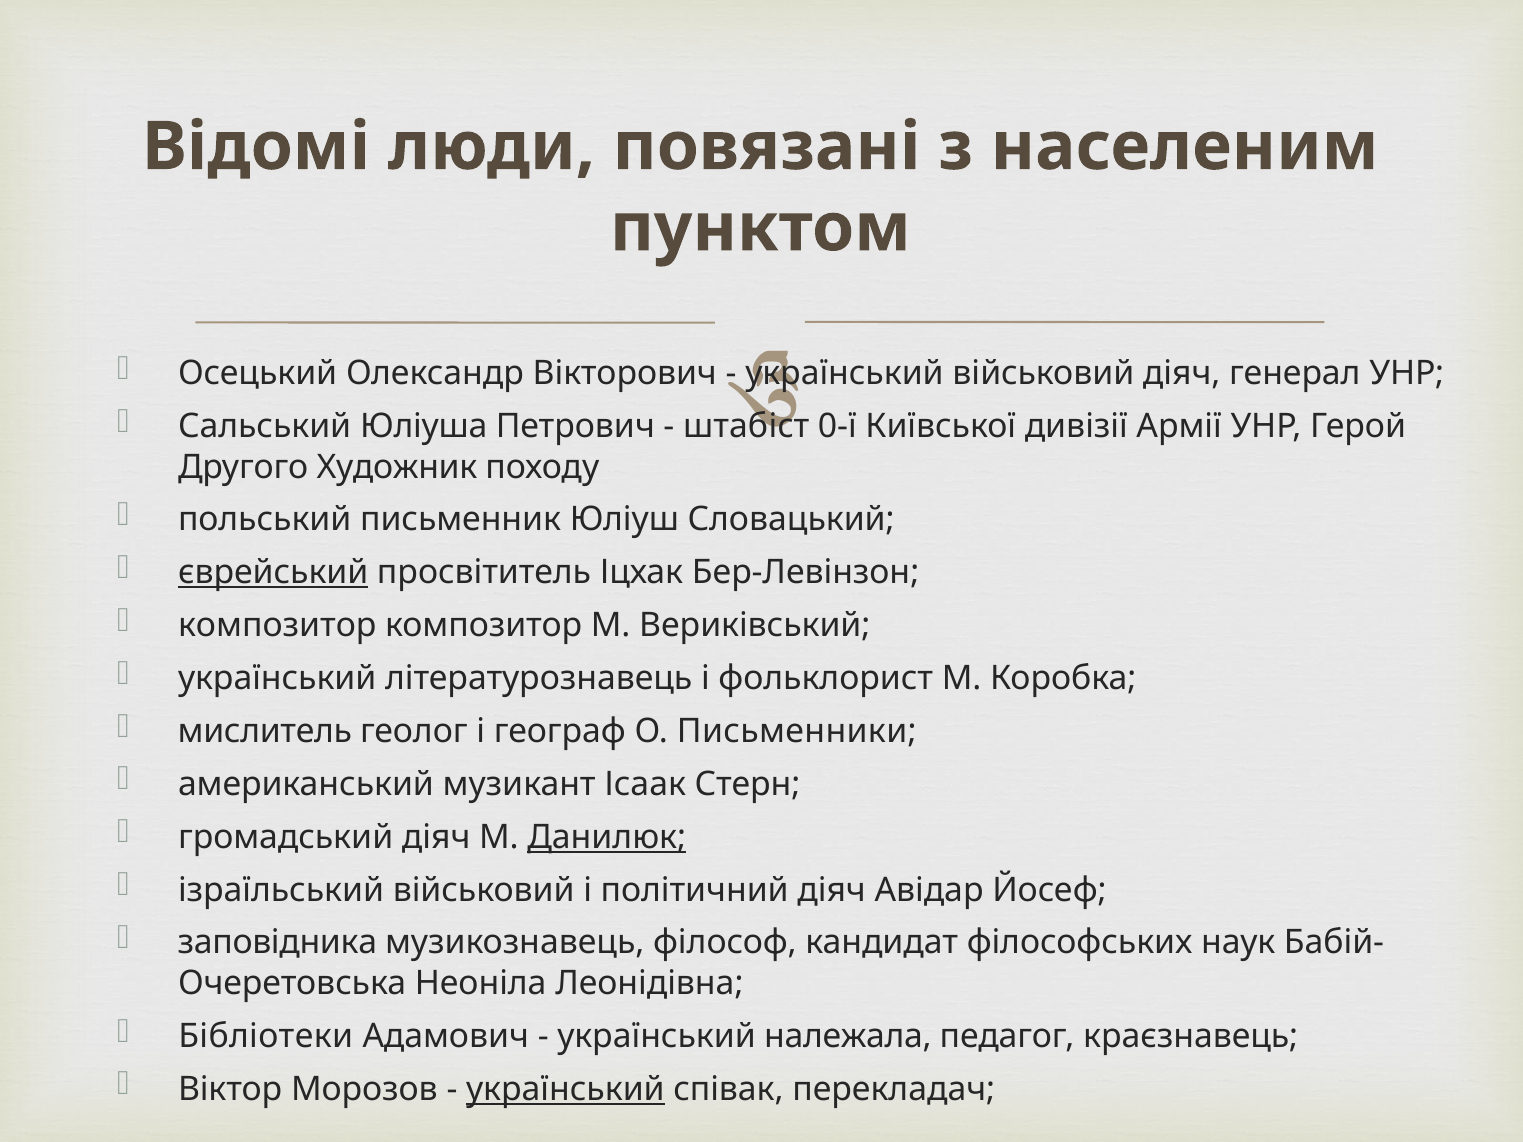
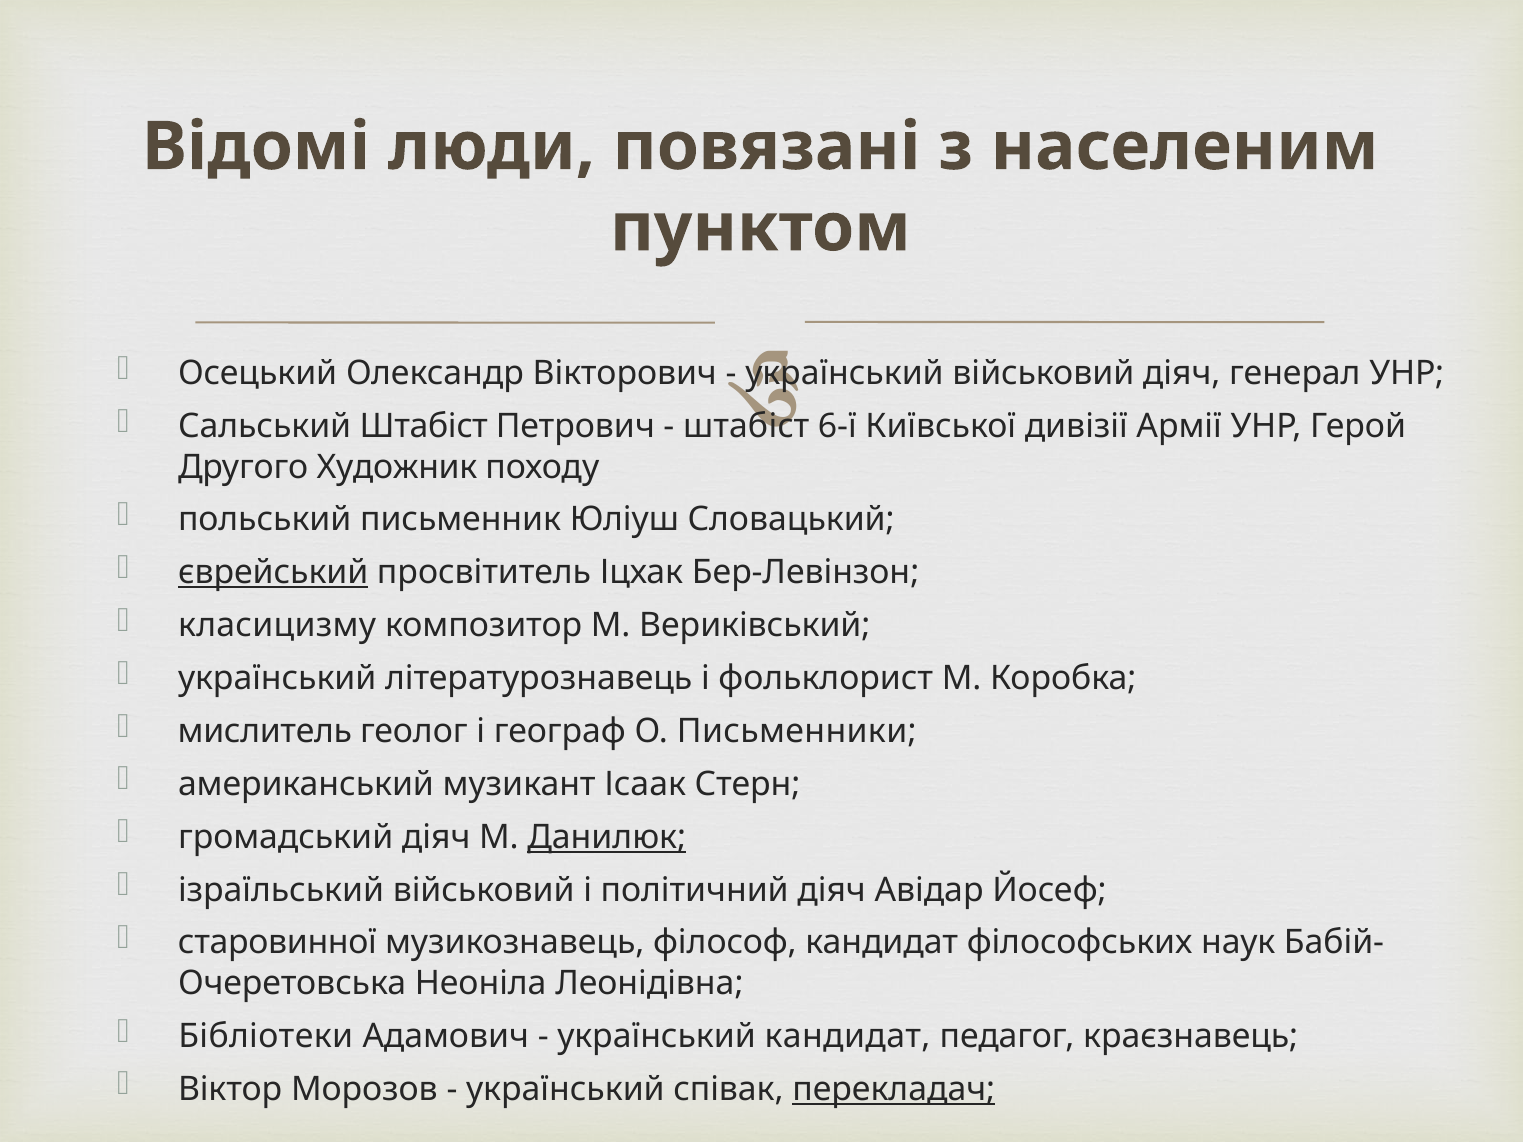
Сальський Юліуша: Юліуша -> Штабicт (424, 426)
0-ї: 0-ї -> 6-ї (837, 426)
композитор: композитор -> класицизму (277, 626)
заповідника: заповідника -> старовинної (277, 943)
український належала: належала -> кандидат (848, 1036)
український underline: present -> none (565, 1089)
перекладач underline: none -> present (894, 1089)
